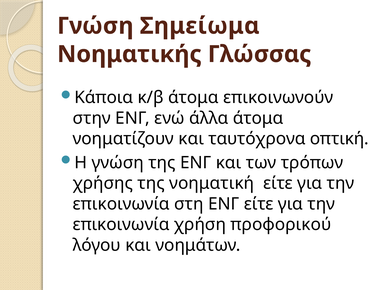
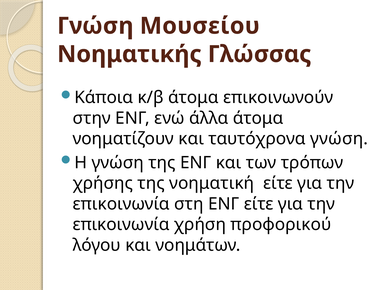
Σημείωμα: Σημείωμα -> Μουσείου (200, 26)
ταυτόχρονα οπτική: οπτική -> γνώση (339, 139)
